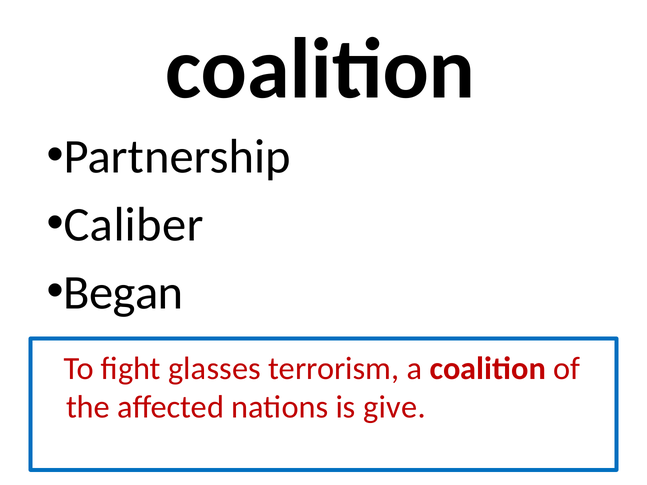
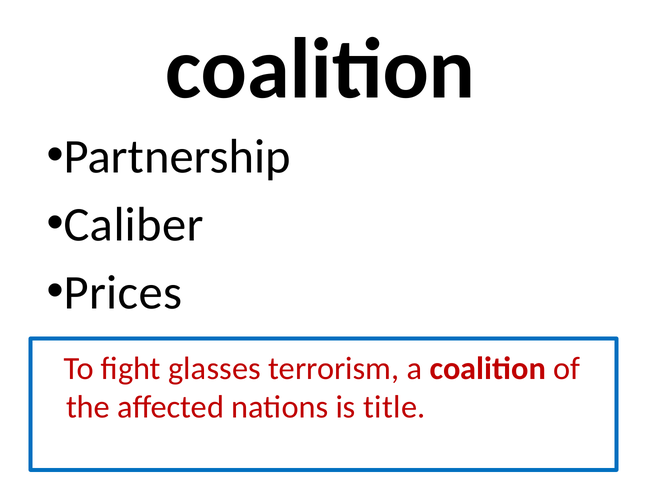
Began: Began -> Prices (123, 293)
give: give -> title (394, 407)
